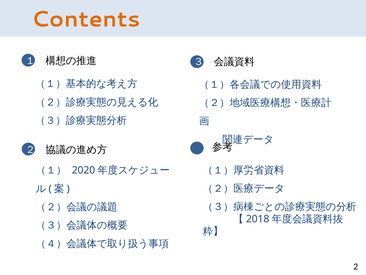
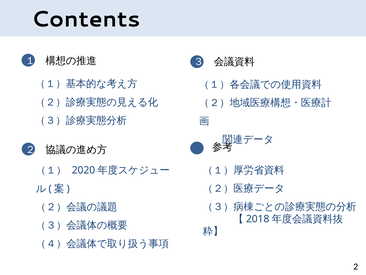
Contents colour: orange -> black (86, 19)
